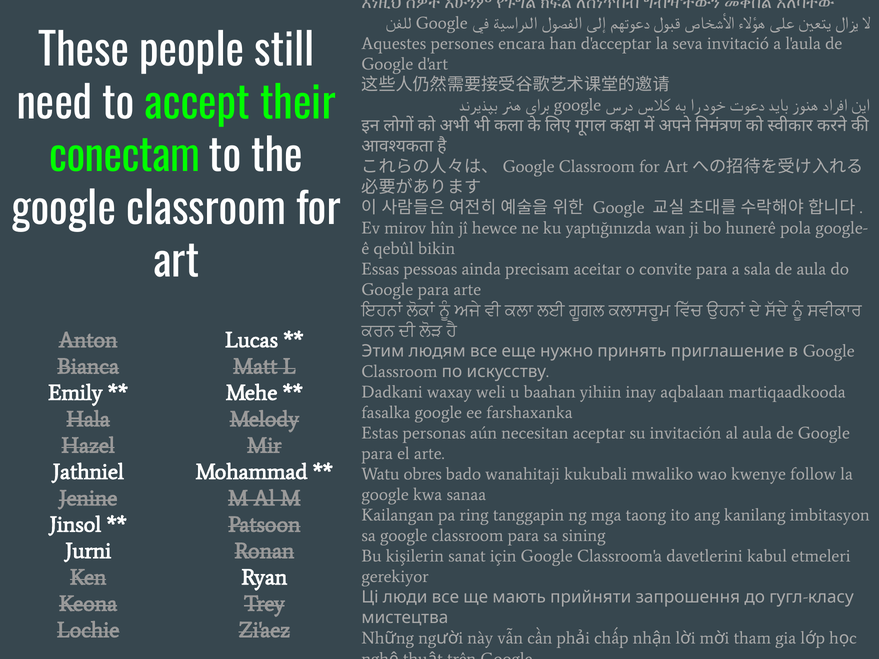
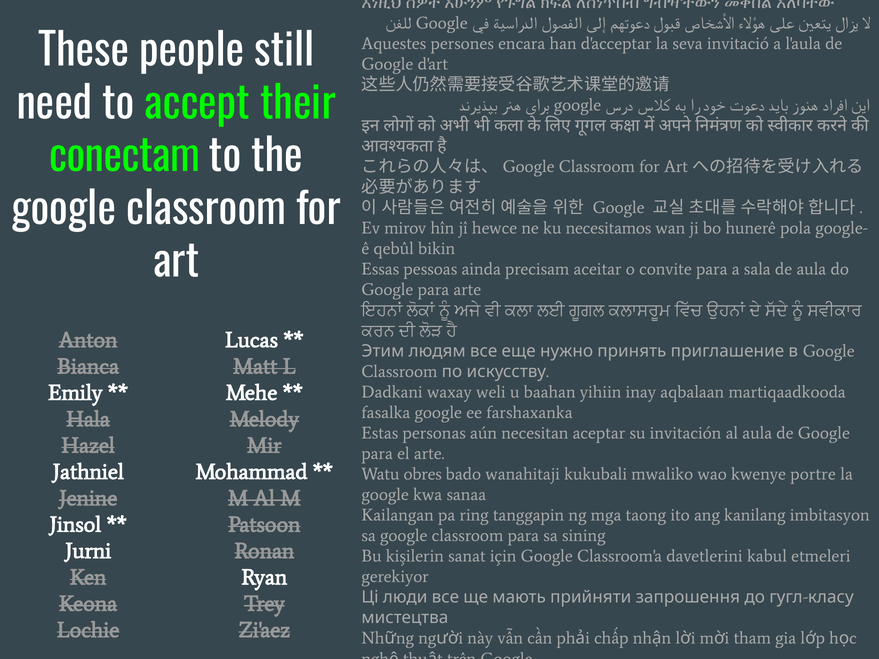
yaptığınızda: yaptığınızda -> necesitamos (608, 228)
follow: follow -> portre (813, 474)
